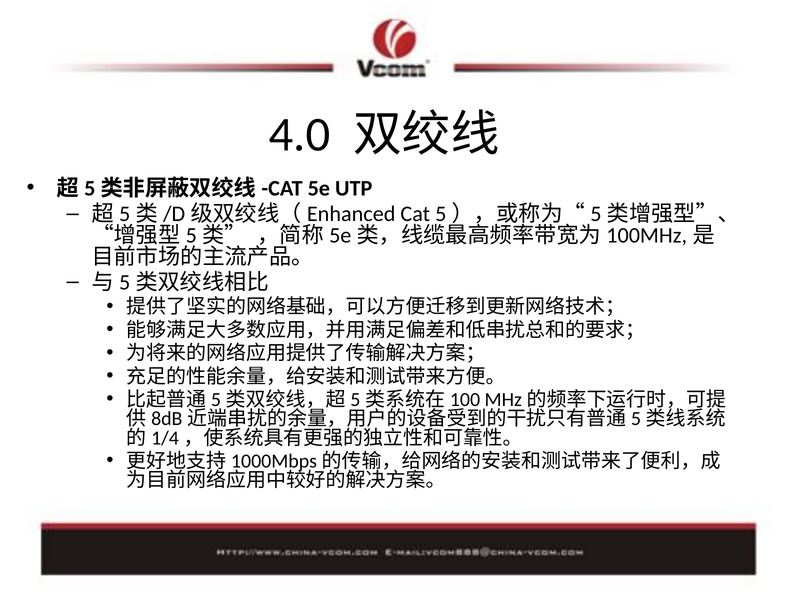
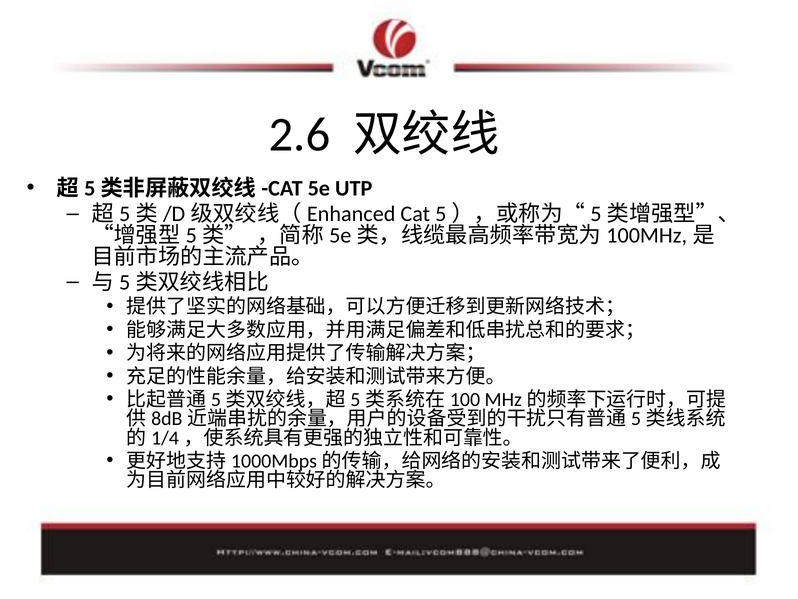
4.0: 4.0 -> 2.6 (299, 134)
